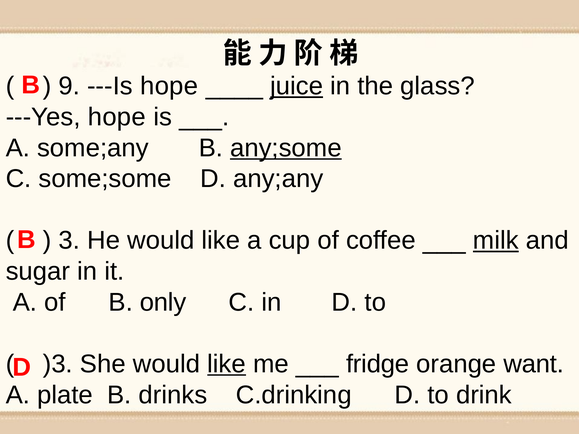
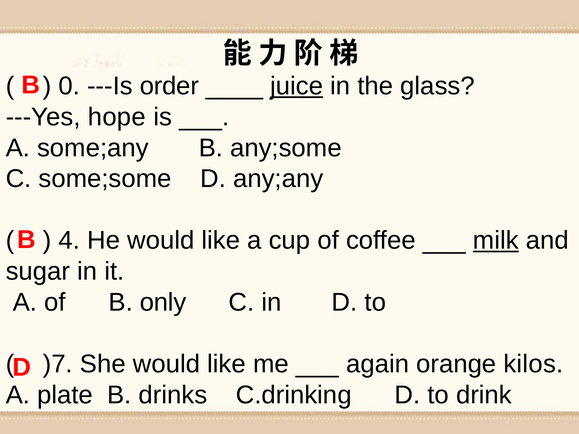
9: 9 -> 0 (69, 86)
---Is hope: hope -> order (169, 86)
any;some underline: present -> none (286, 148)
3: 3 -> 4 (69, 241)
)3: )3 -> )7 (58, 364)
like underline: present -> none (227, 364)
fridge: fridge -> again (378, 364)
want: want -> kilos (533, 364)
